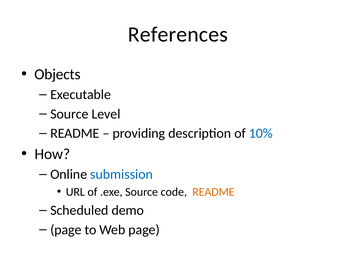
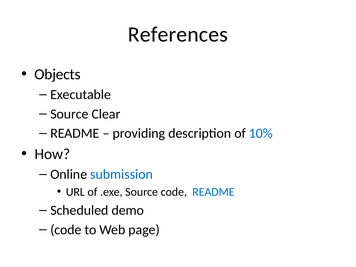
Level: Level -> Clear (106, 114)
README colour: orange -> blue (213, 192)
page: page -> code (66, 230)
